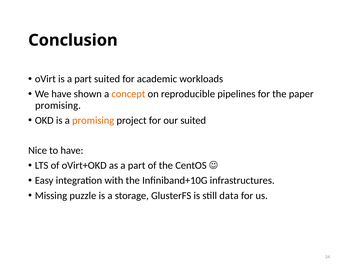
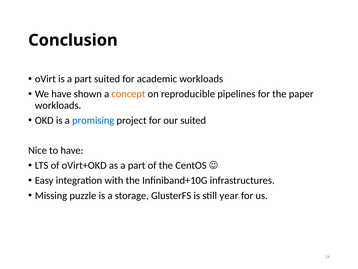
promising: promising -> workloads (58, 105)
promising colour: orange -> blue (93, 120)
data: data -> year (229, 195)
